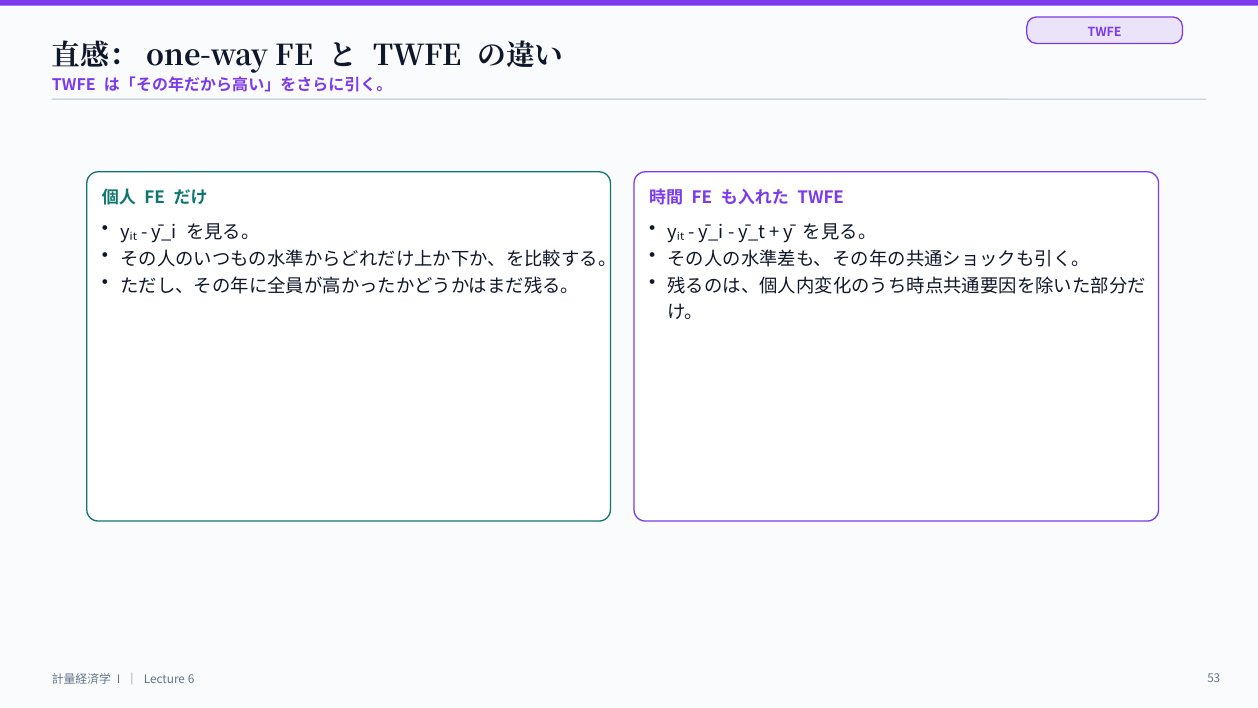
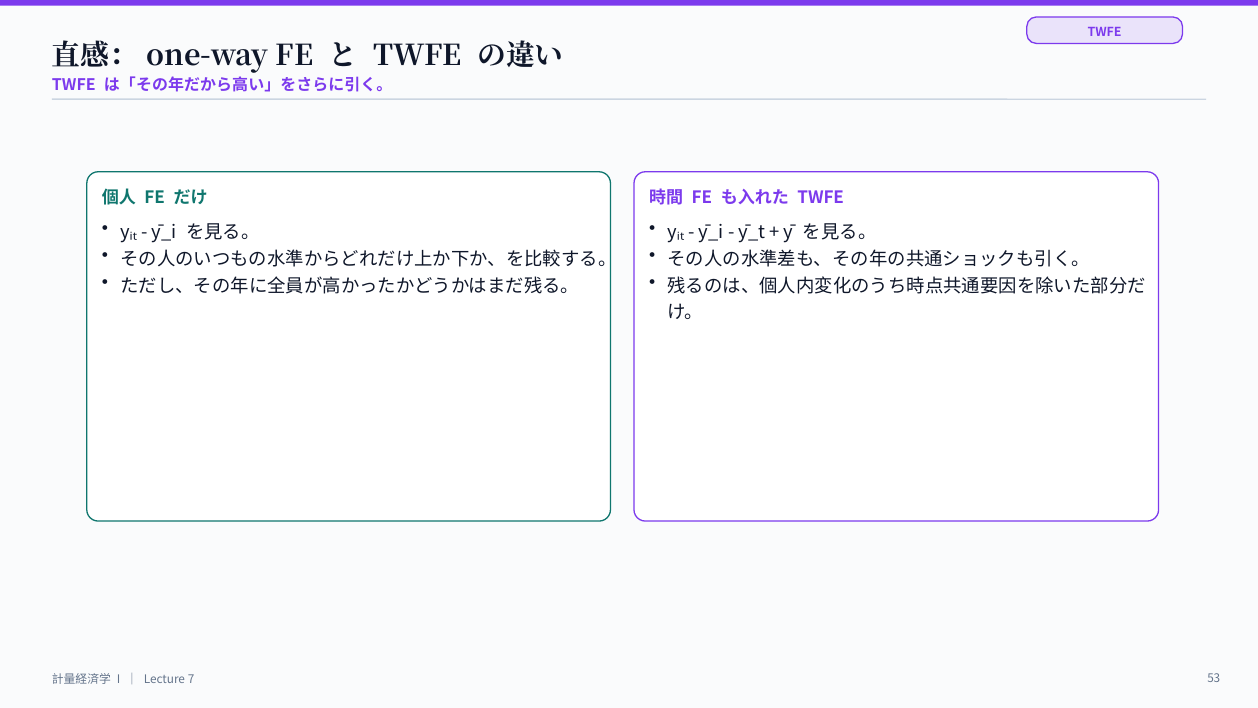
6: 6 -> 7 (191, 679)
